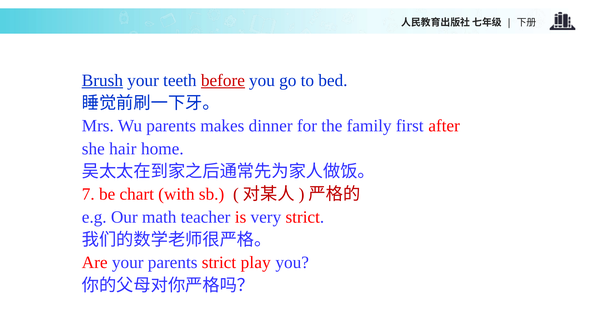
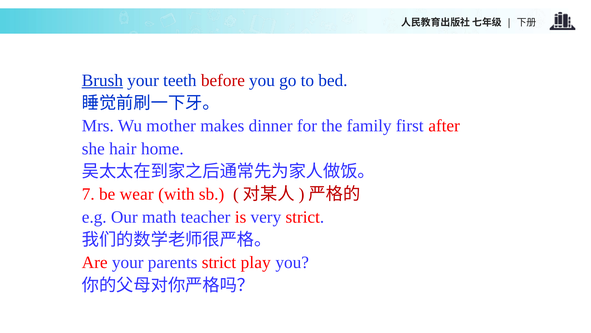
before underline: present -> none (223, 80)
Wu parents: parents -> mother (171, 126)
chart: chart -> wear (137, 194)
